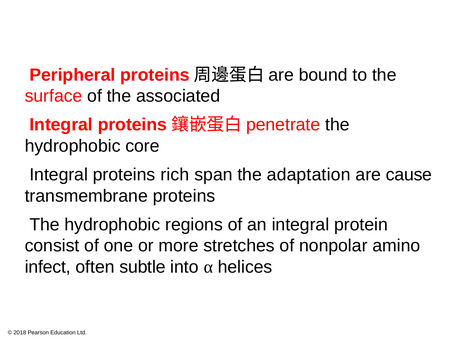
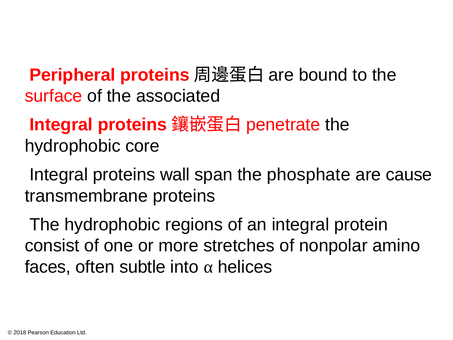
rich: rich -> wall (175, 175)
adaptation: adaptation -> phosphate (309, 175)
infect: infect -> faces (48, 267)
